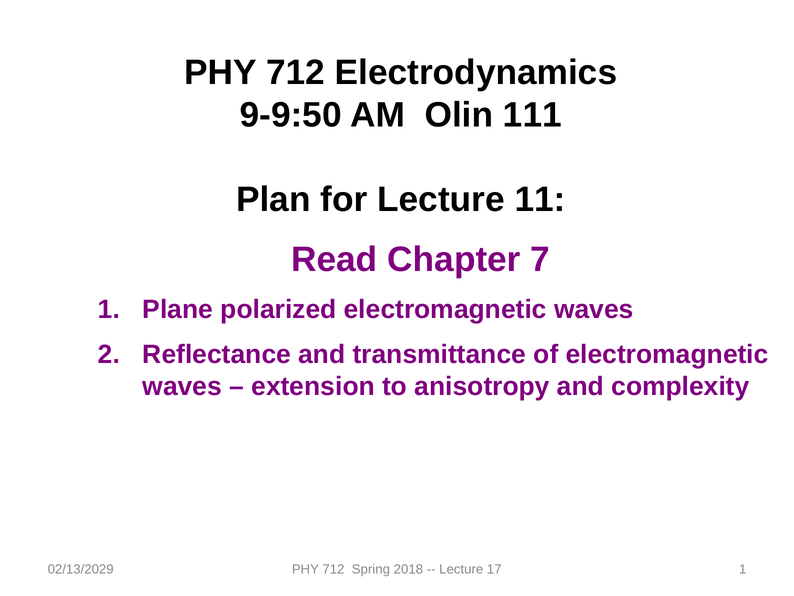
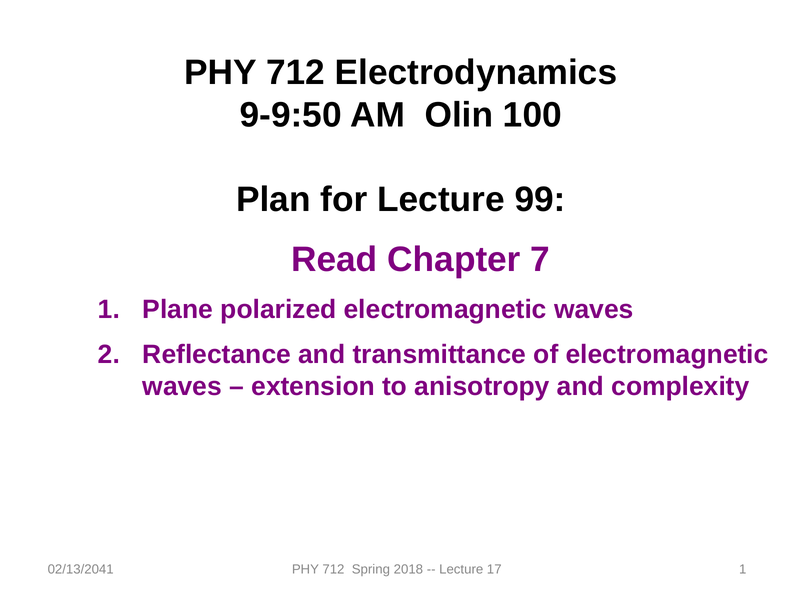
111: 111 -> 100 (532, 115)
11: 11 -> 99 (540, 200)
02/13/2029: 02/13/2029 -> 02/13/2041 (81, 569)
